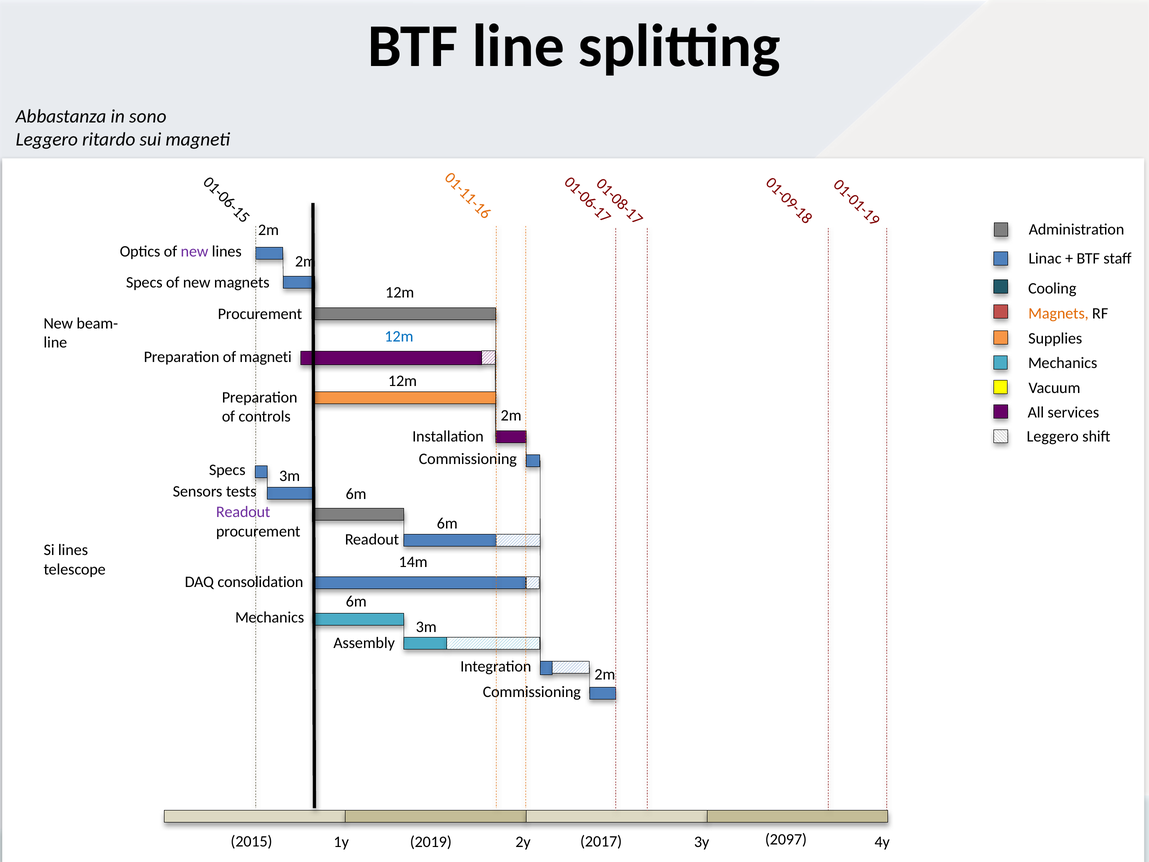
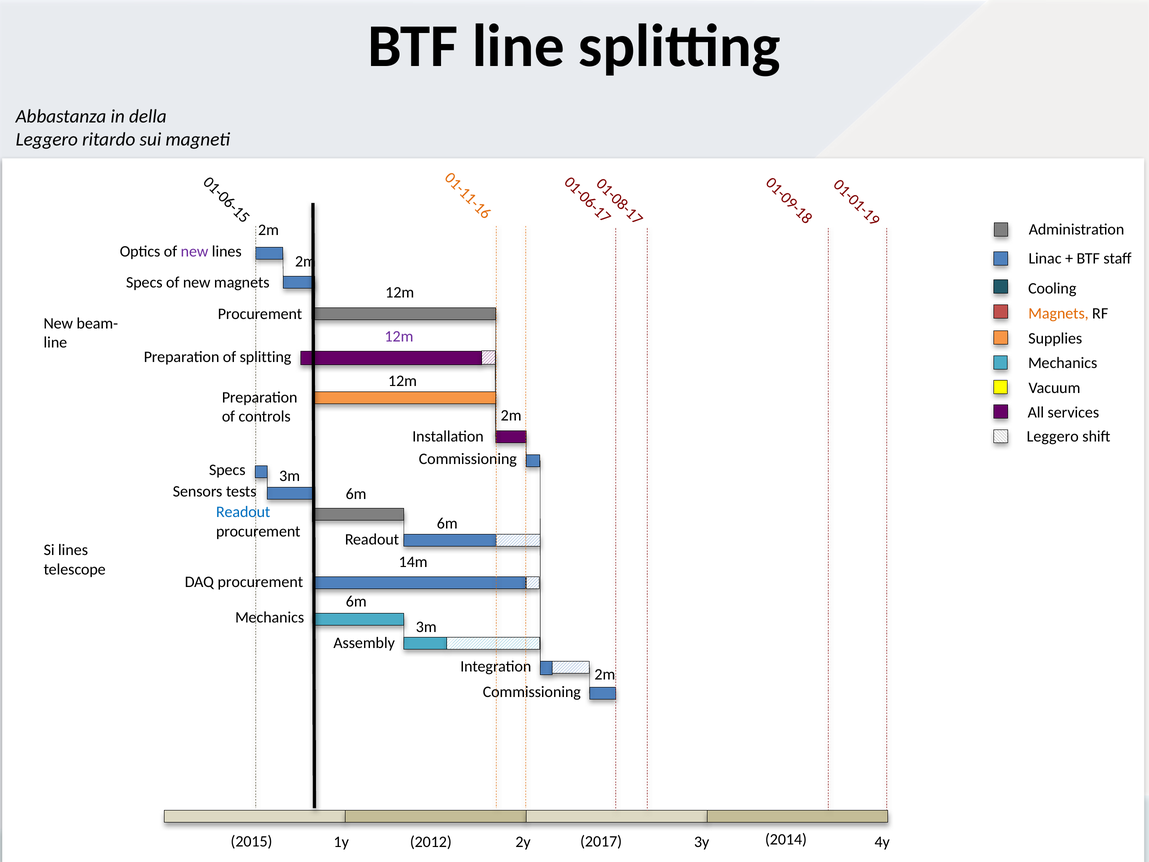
sono: sono -> della (148, 117)
12m colour: blue -> purple (399, 337)
of magneti: magneti -> splitting (266, 357)
Readout colour: purple -> blue (243, 512)
DAQ consolidation: consolidation -> procurement (260, 582)
2019: 2019 -> 2012 (431, 842)
2097: 2097 -> 2014 (786, 839)
